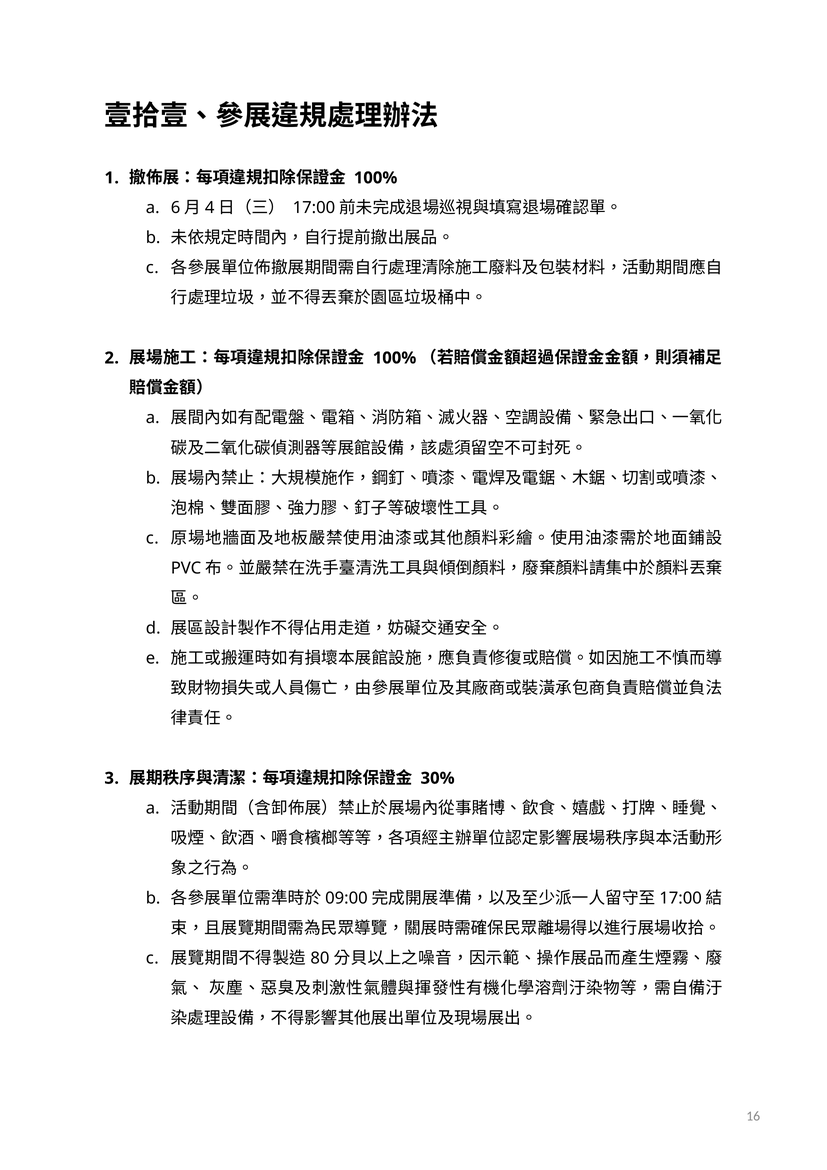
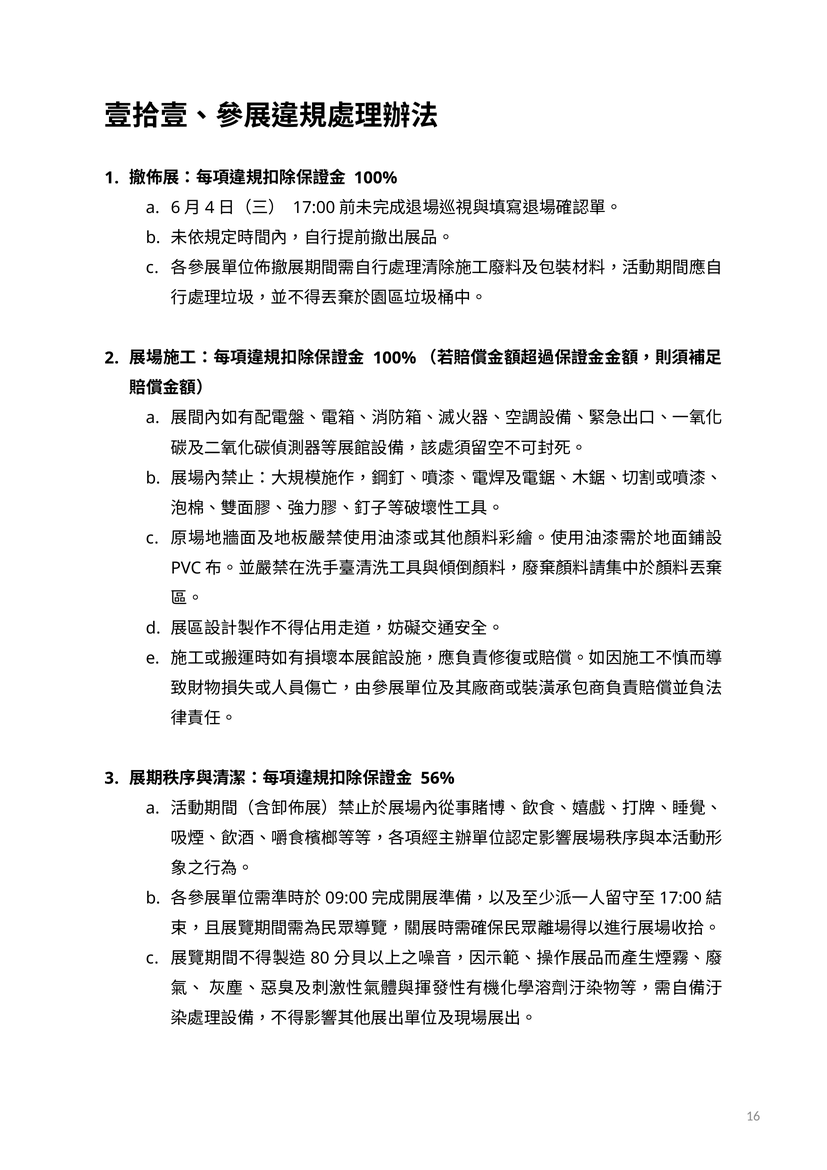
30%: 30% -> 56% (438, 778)
